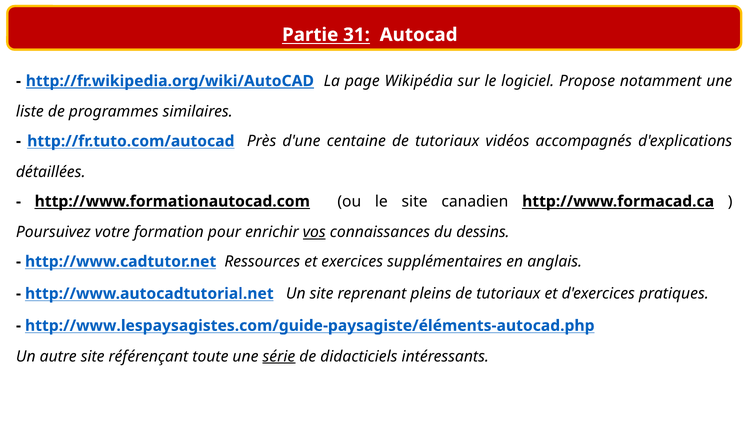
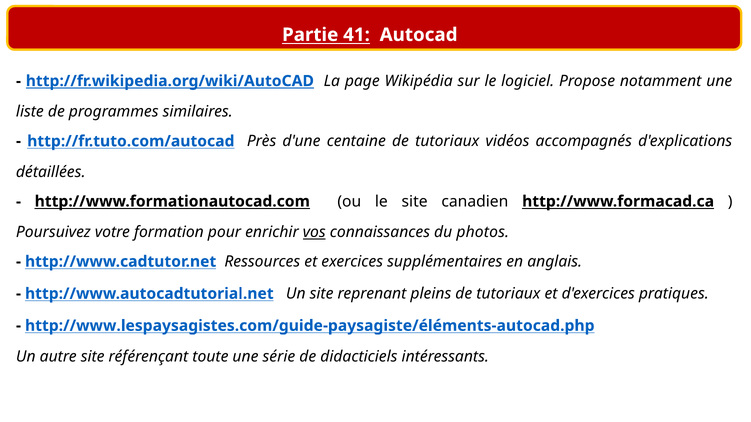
31: 31 -> 41 (357, 35)
dessins: dessins -> photos (483, 232)
série underline: present -> none (279, 357)
